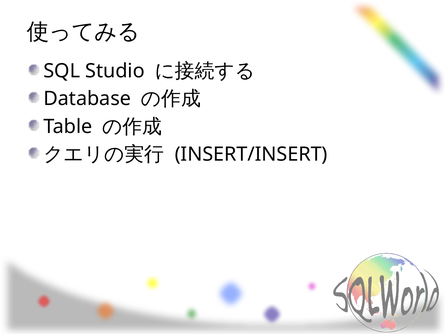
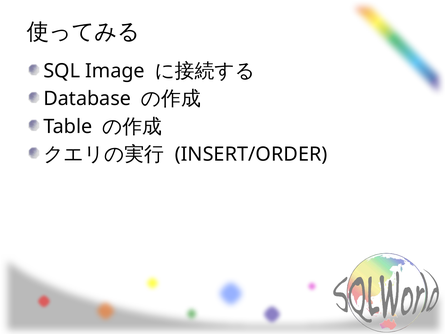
Studio: Studio -> Image (115, 71)
INSERT/INSERT: INSERT/INSERT -> INSERT/ORDER (251, 154)
